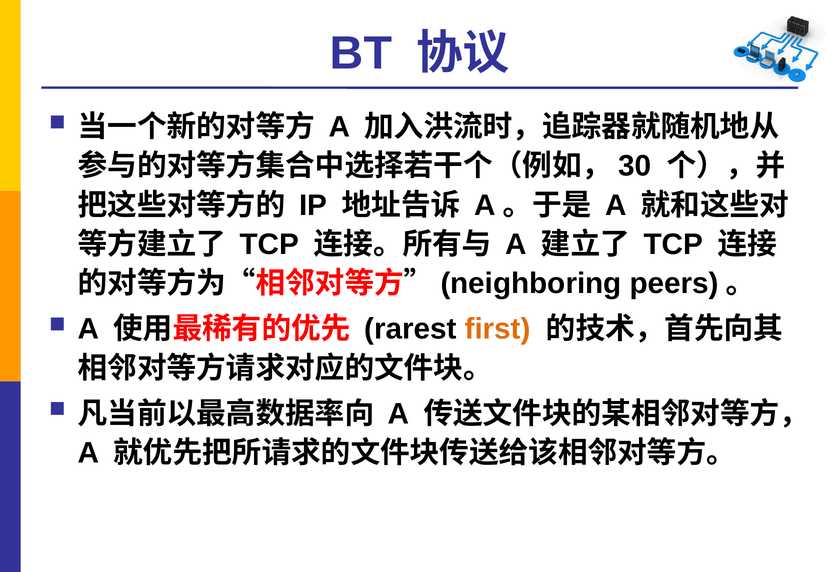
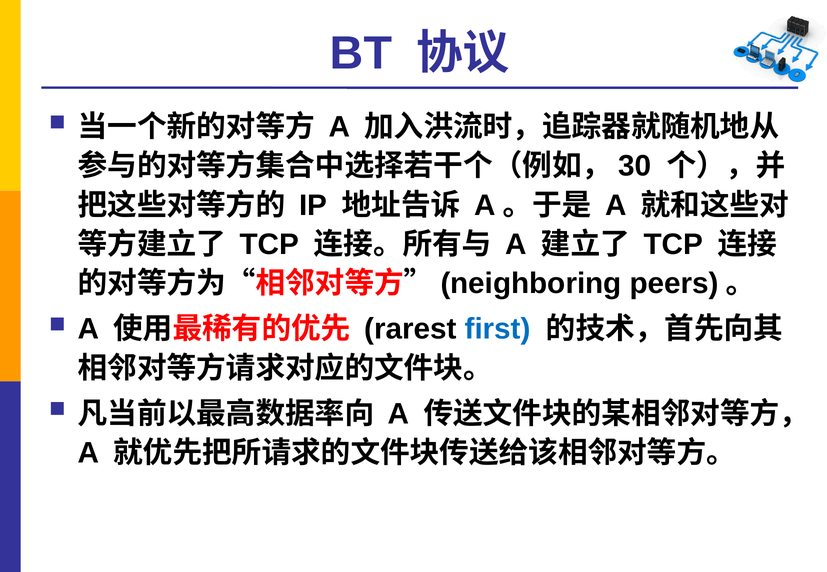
first colour: orange -> blue (498, 329)
